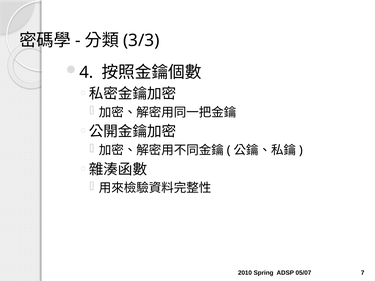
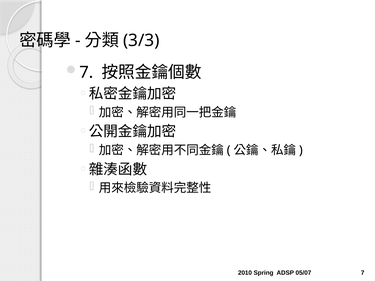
4: 4 -> 7 (86, 72)
